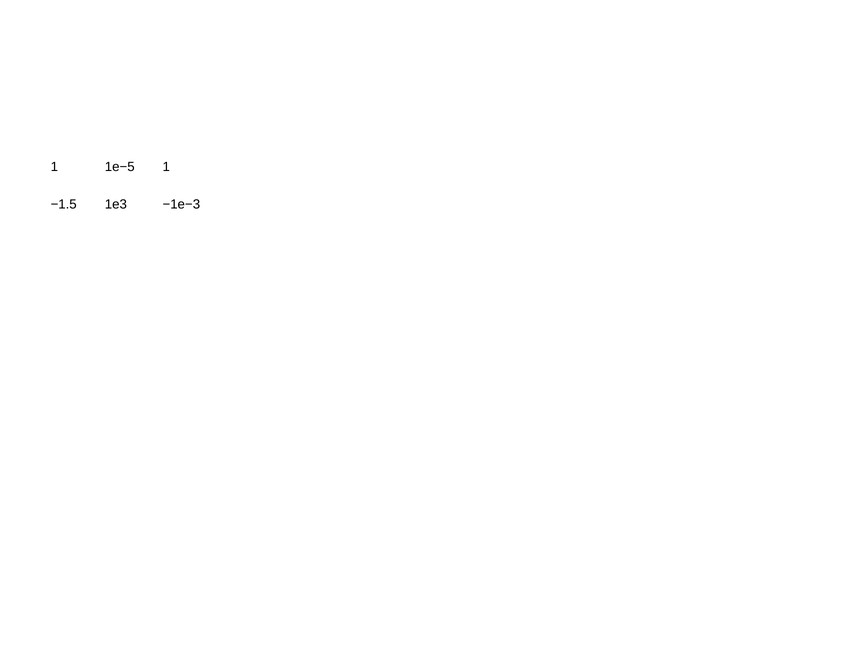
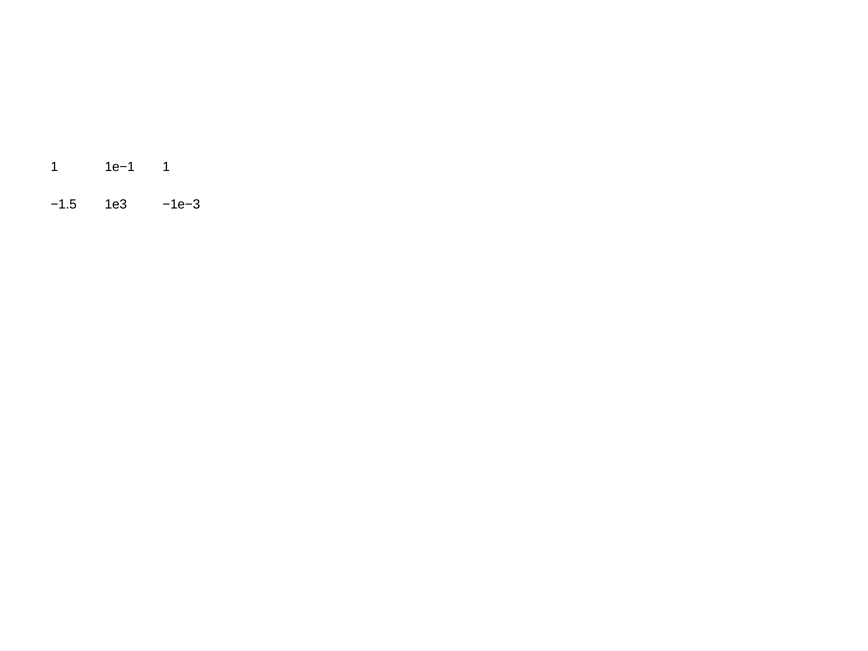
1e−5: 1e−5 -> 1e−1 (120, 167)
